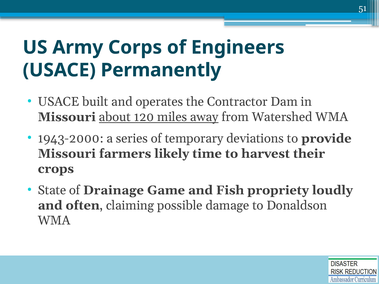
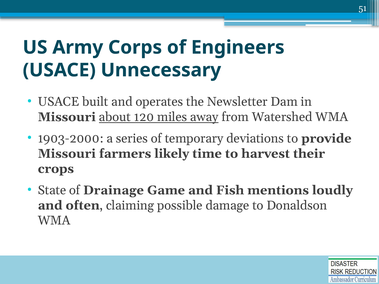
Permanently: Permanently -> Unnecessary (161, 70)
Contractor: Contractor -> Newsletter (237, 102)
1943-2000: 1943-2000 -> 1903-2000 (71, 139)
propriety: propriety -> mentions (278, 190)
